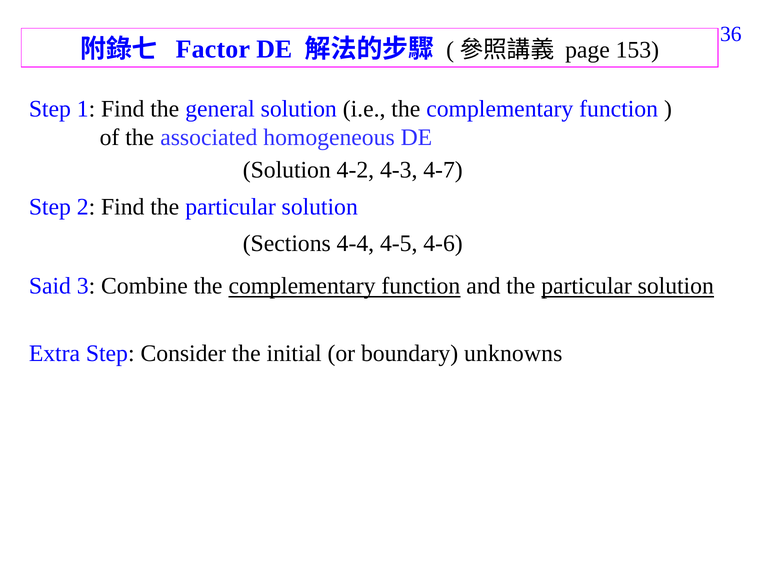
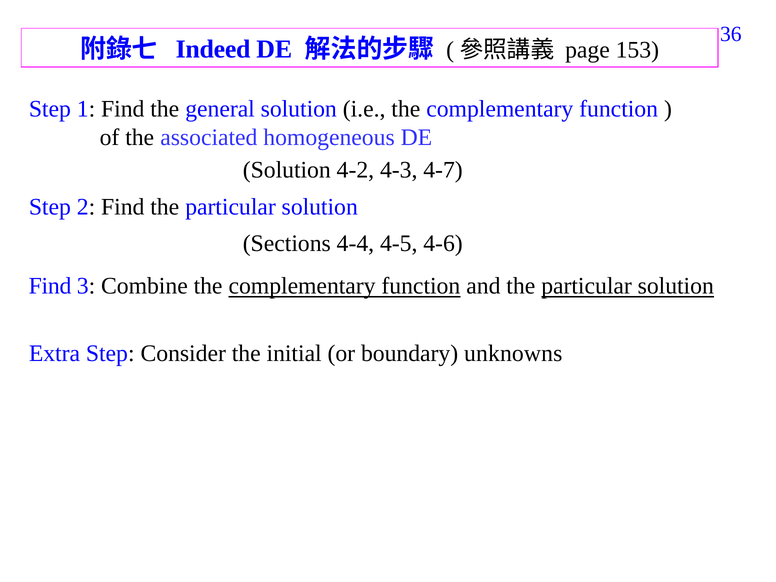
Factor: Factor -> Indeed (213, 49)
Said: Said -> Find (50, 286)
